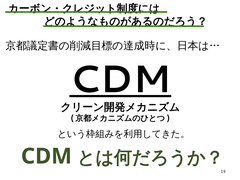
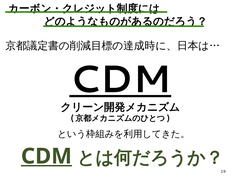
CDM underline: none -> present (46, 156)
